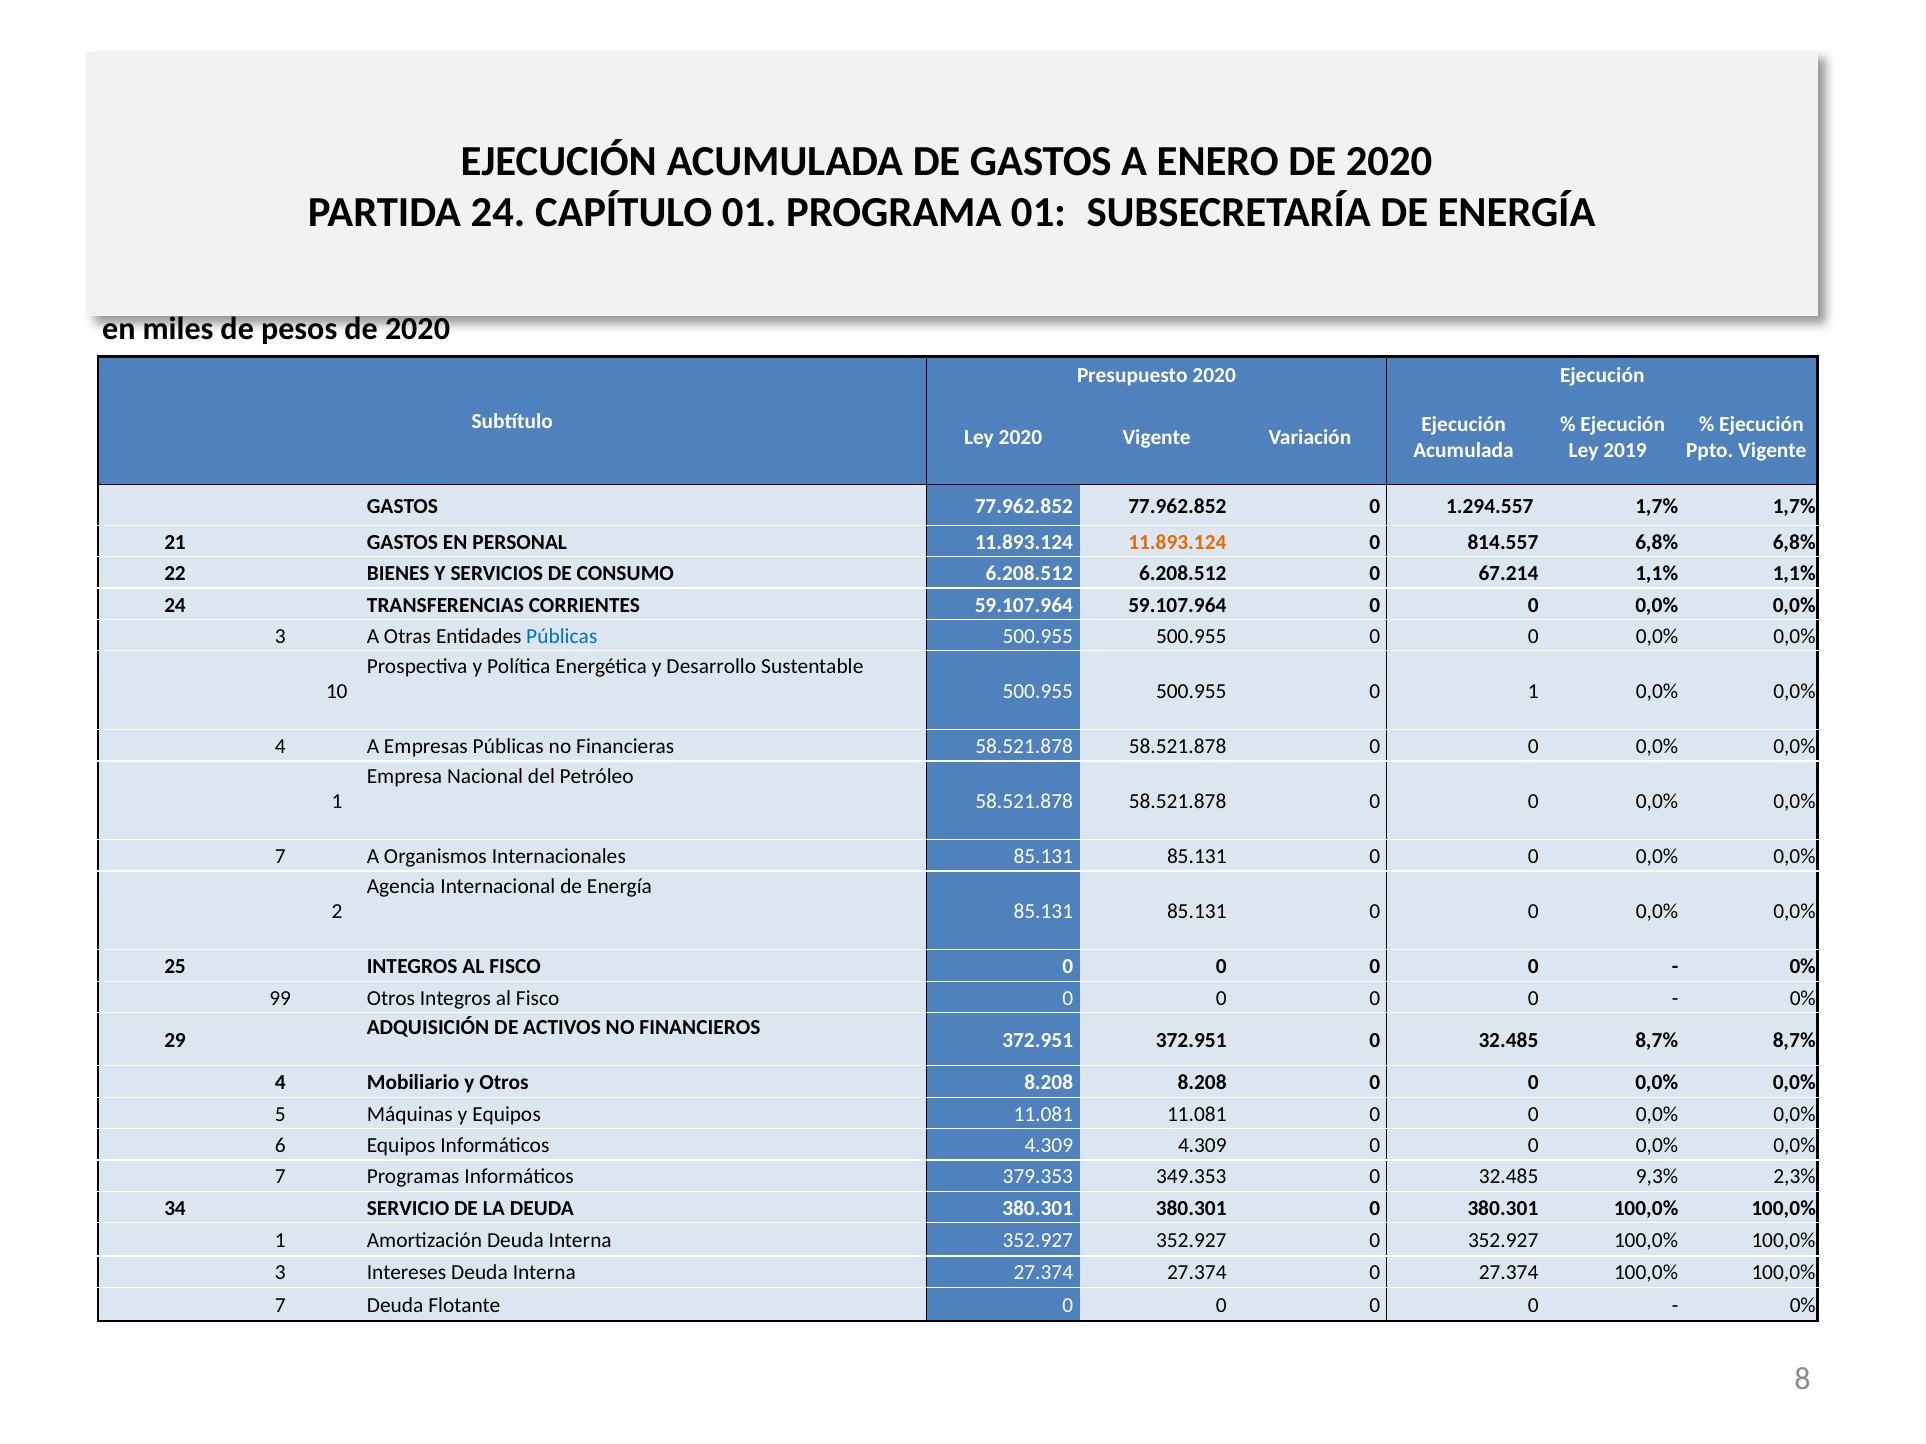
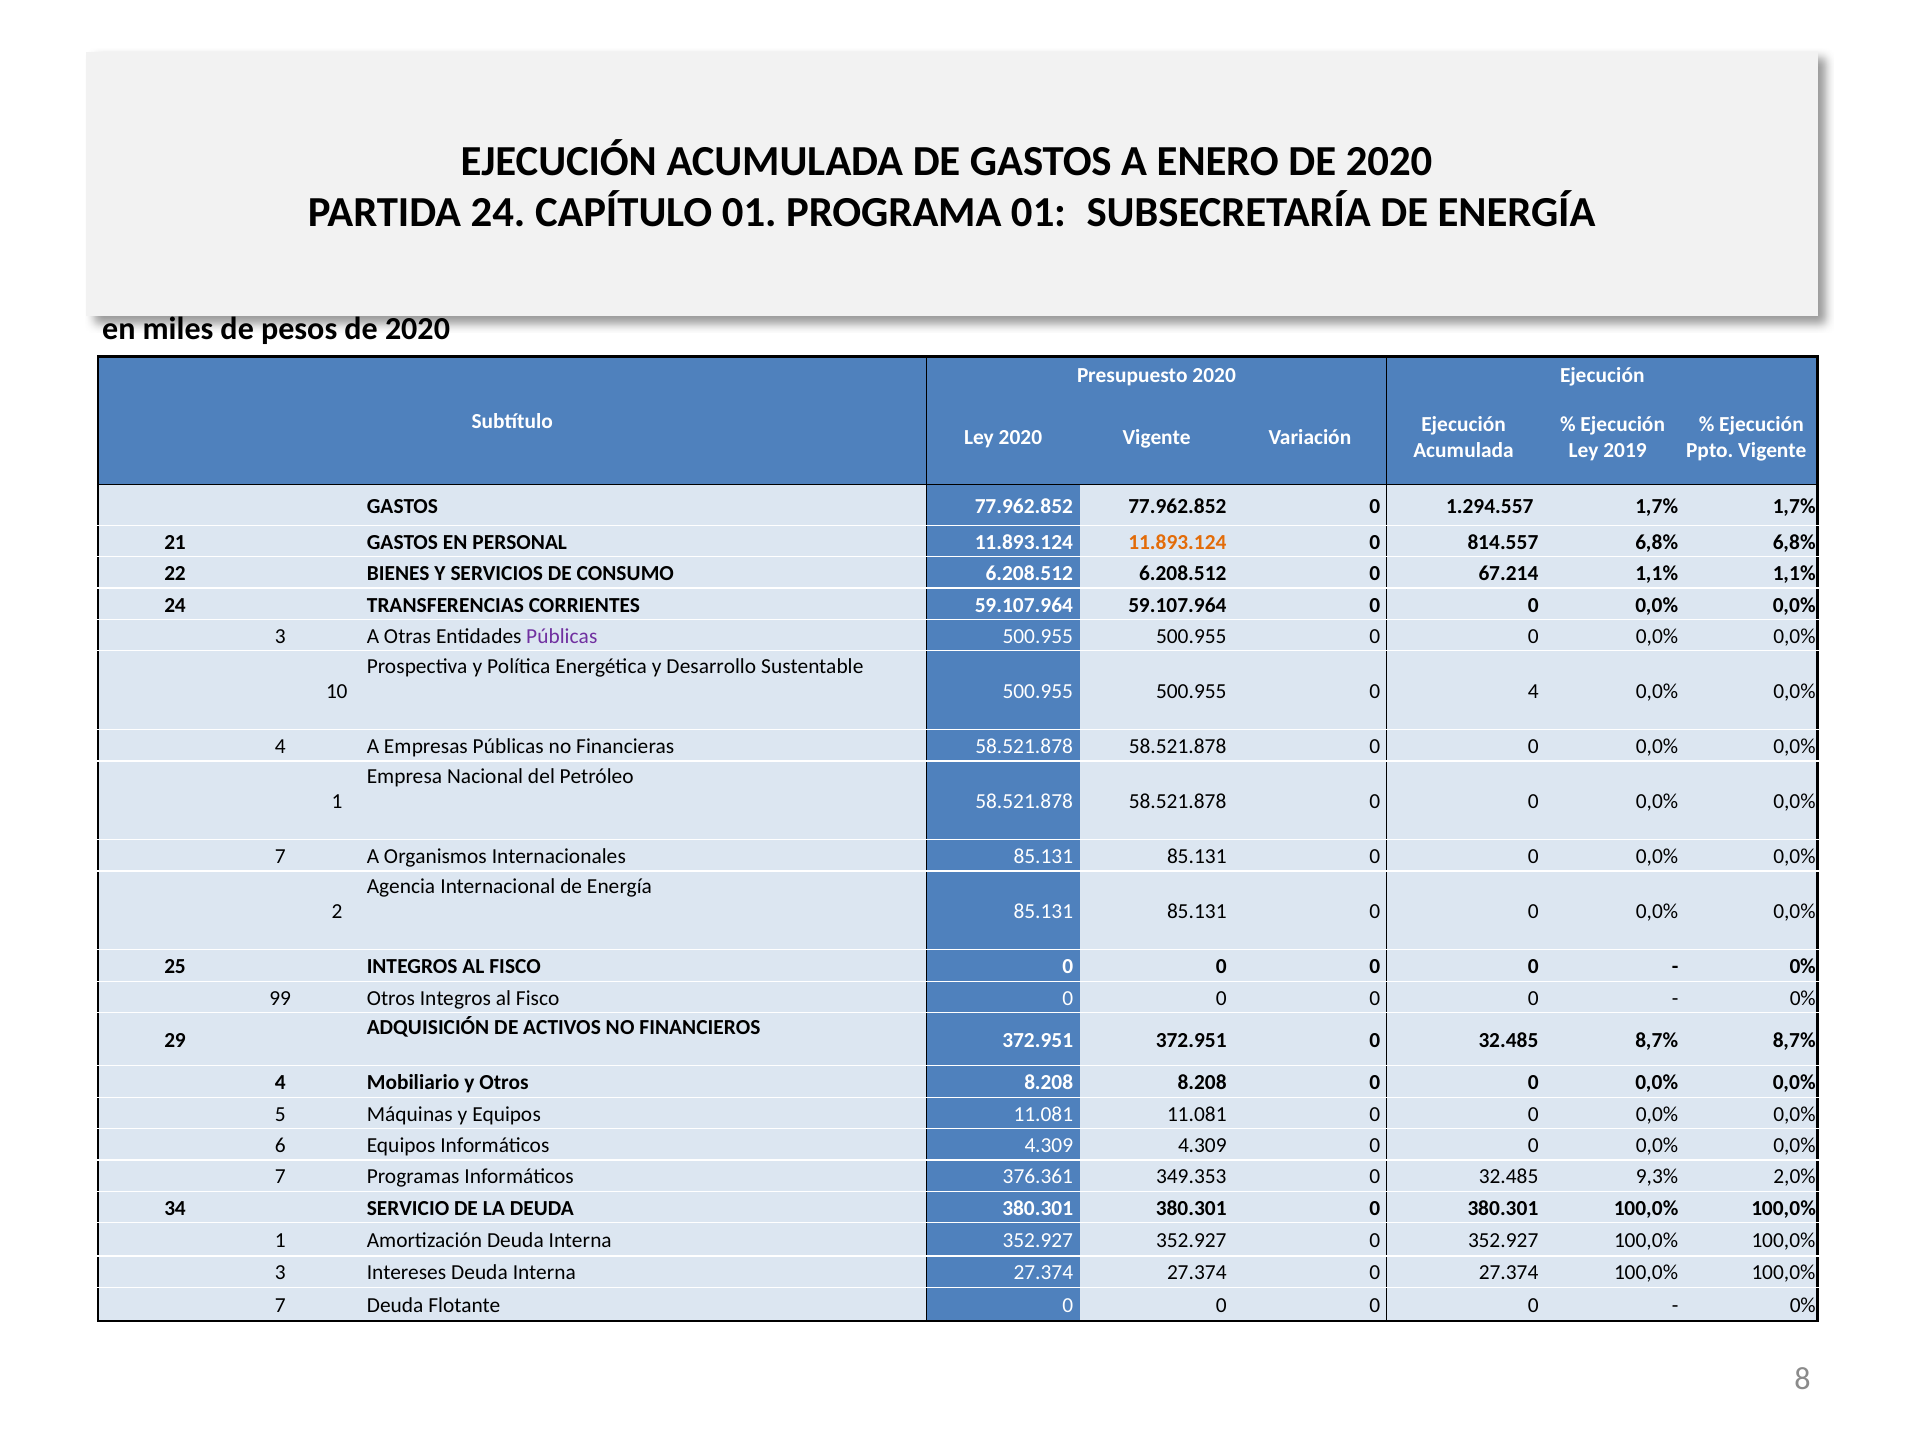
Públicas colour: blue -> purple (562, 637)
0 1: 1 -> 4 (1533, 692)
379.353: 379.353 -> 376.361 (1038, 1177)
2,3%: 2,3% -> 2,0% (1795, 1177)
